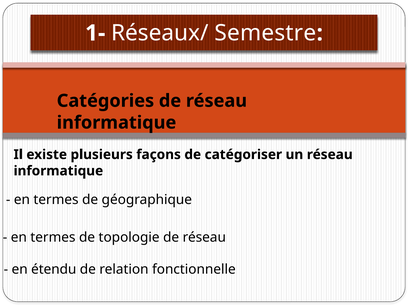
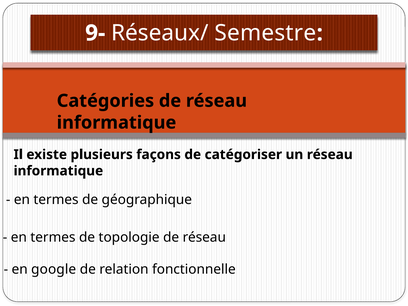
1-: 1- -> 9- (95, 33)
étendu: étendu -> google (54, 269)
